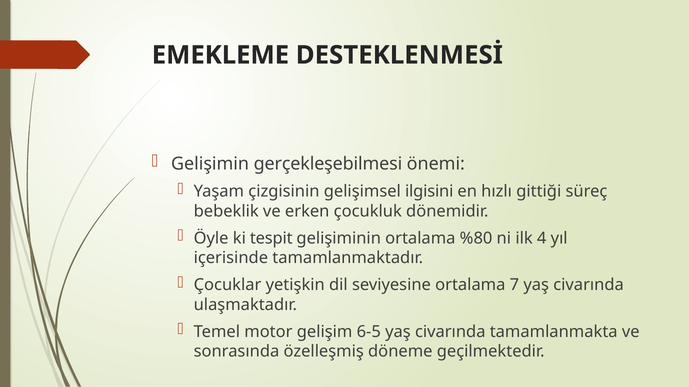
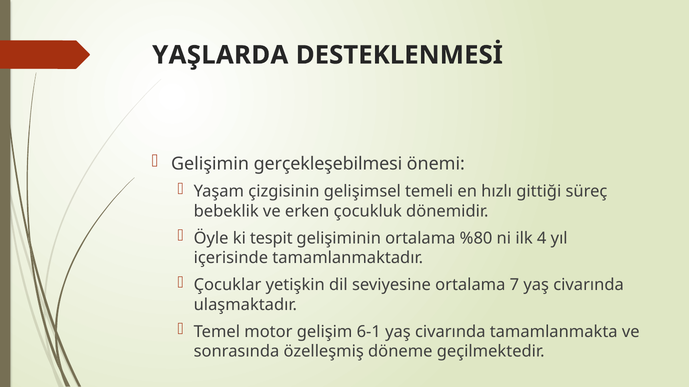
EMEKLEME: EMEKLEME -> YAŞLARDA (220, 55)
ilgisini: ilgisini -> temeli (429, 192)
6-5: 6-5 -> 6-1 (369, 332)
